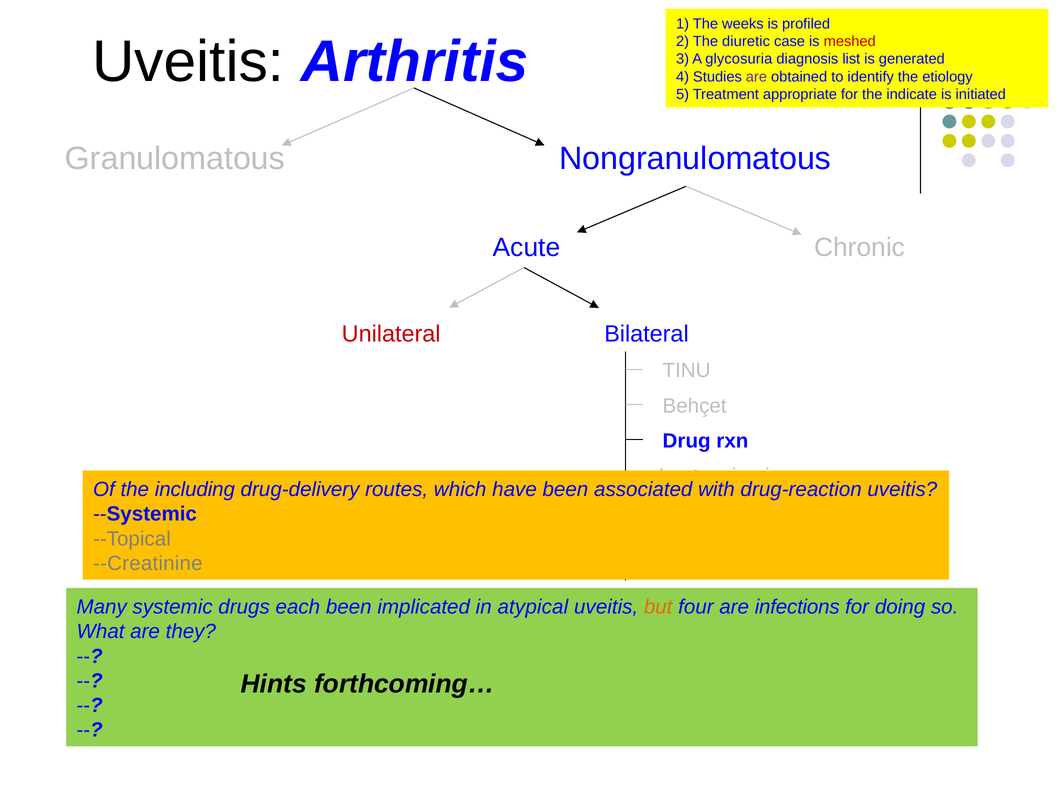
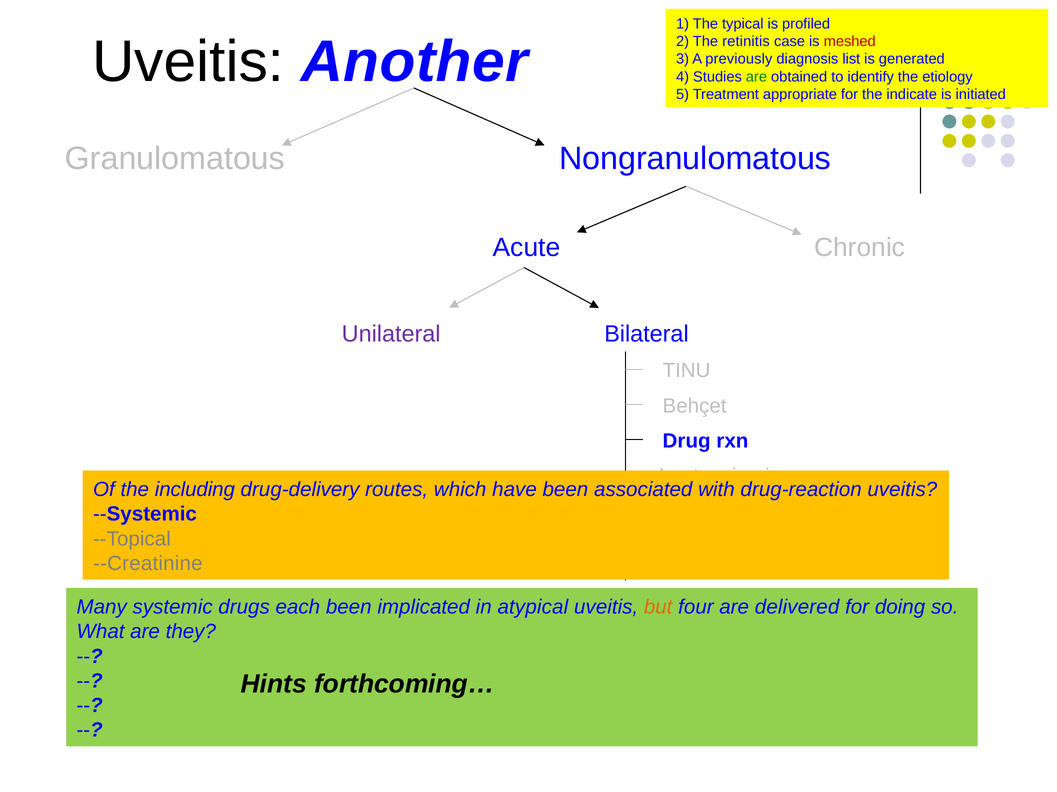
weeks: weeks -> typical (743, 24)
diuretic: diuretic -> retinitis (746, 41)
Arthritis: Arthritis -> Another (414, 62)
glycosuria: glycosuria -> previously (739, 59)
are colour: purple -> green (756, 77)
Unilateral colour: red -> purple (391, 334)
infections: infections -> delivered (797, 608)
